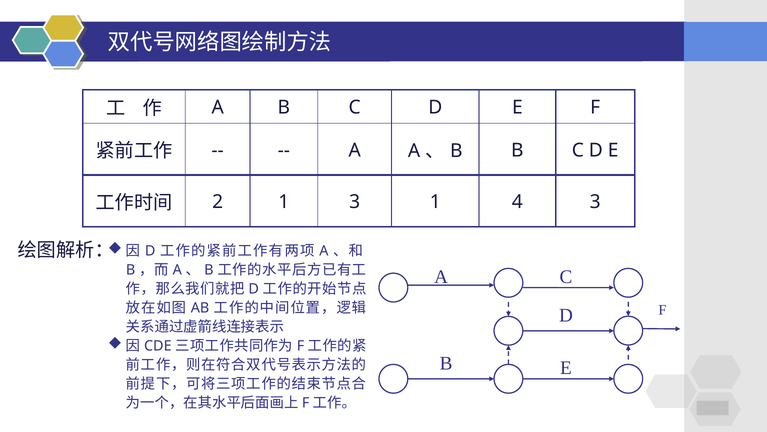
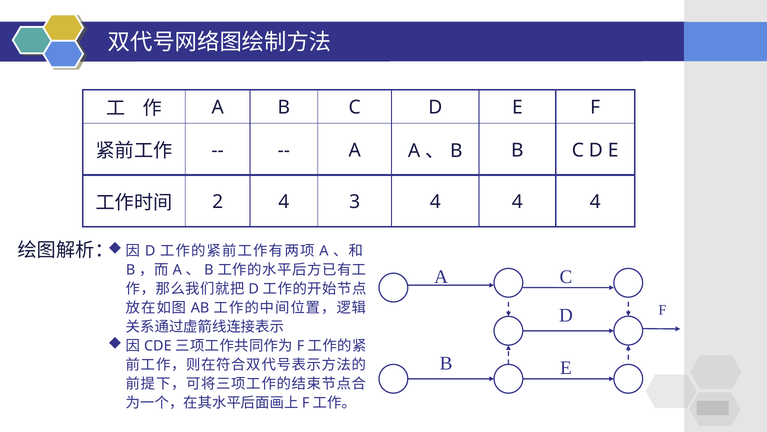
2 1: 1 -> 4 (284, 202)
3 1: 1 -> 4 (435, 202)
3: 3 -> 4 (595, 202)
